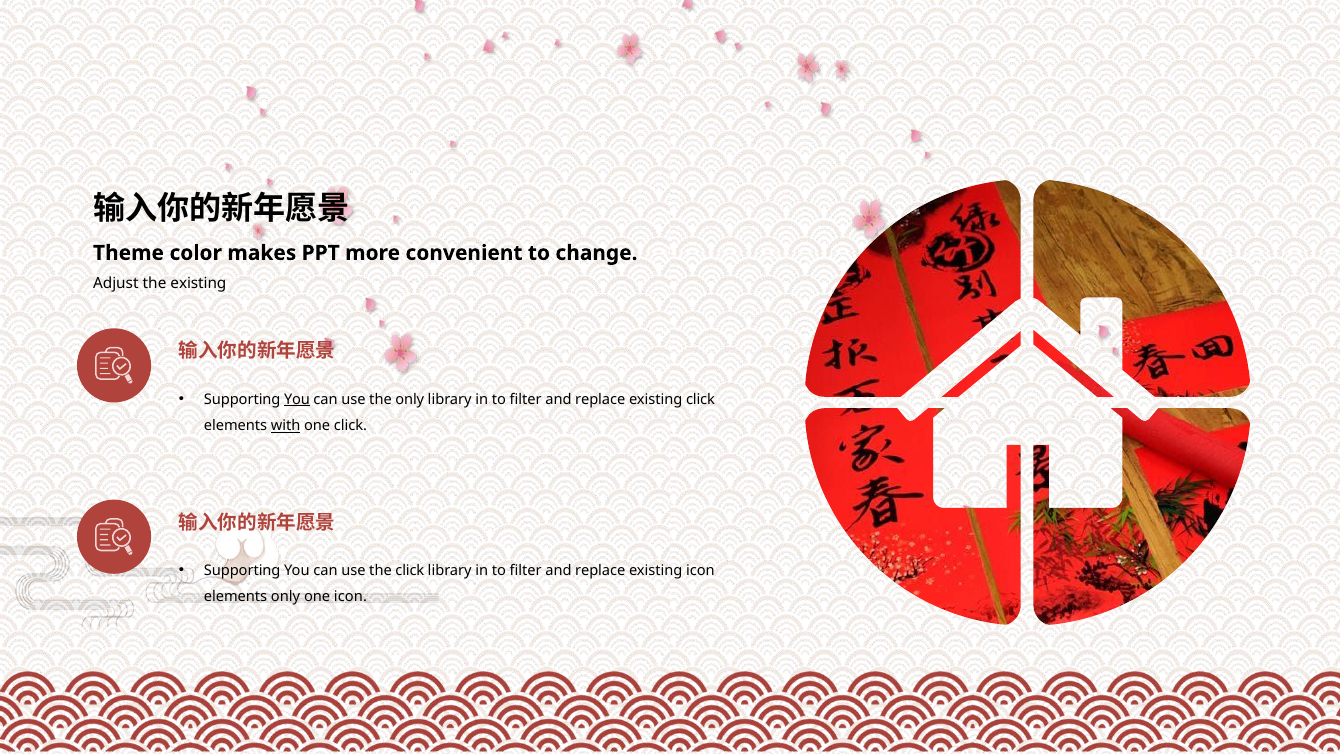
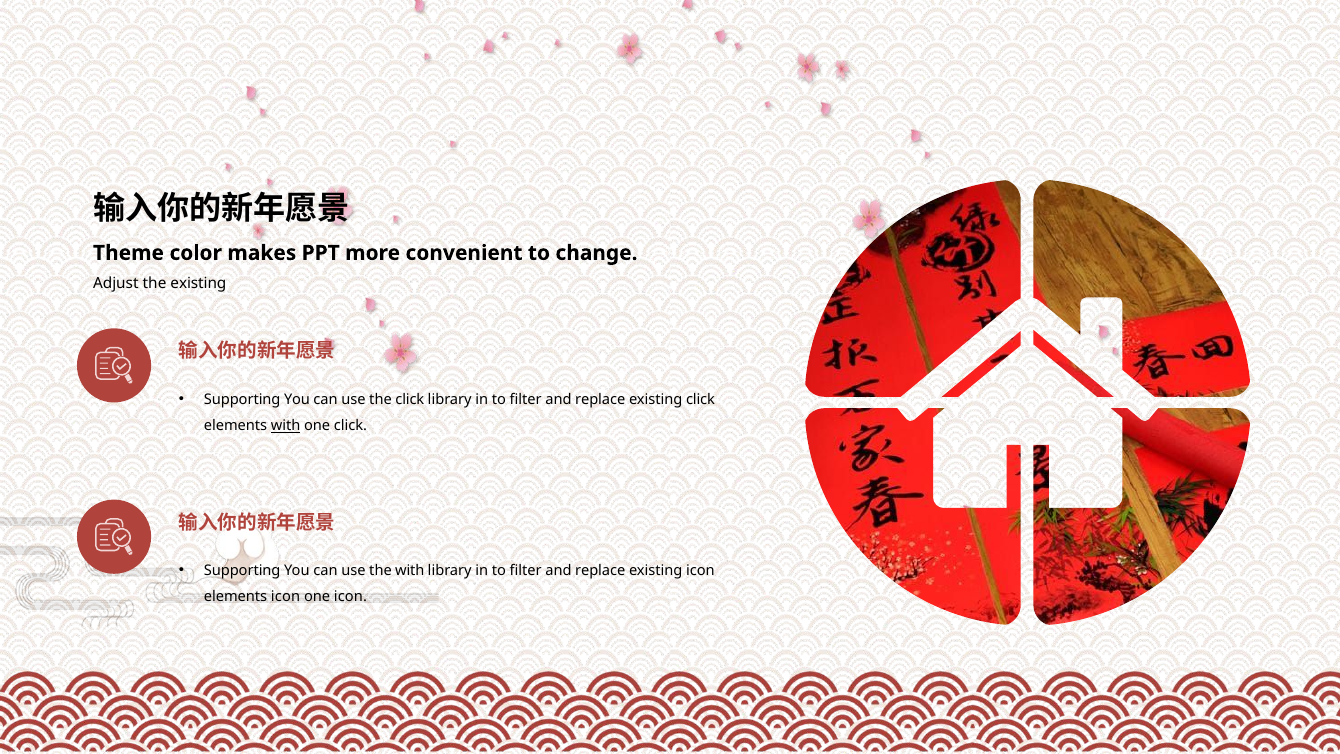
You underline: present -> none (297, 399)
the only: only -> click (410, 399)
the click: click -> with (410, 571)
elements only: only -> icon (285, 597)
